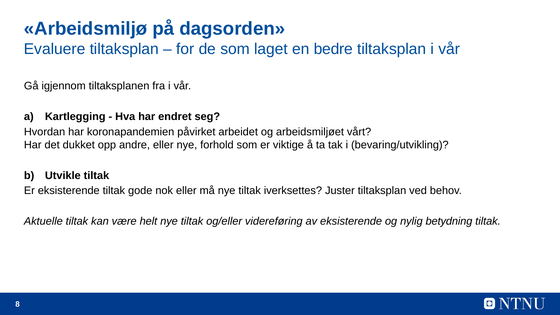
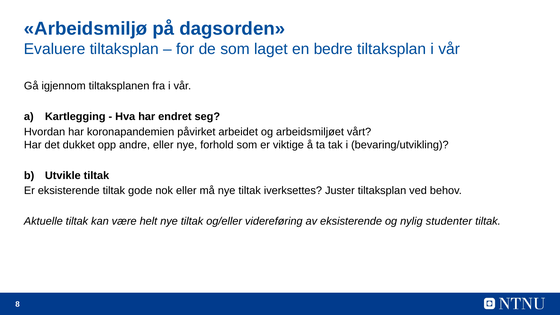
betydning: betydning -> studenter (449, 221)
